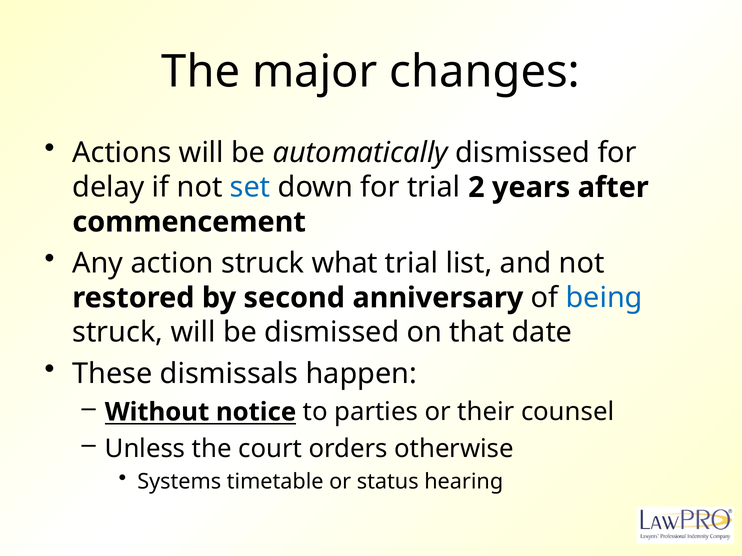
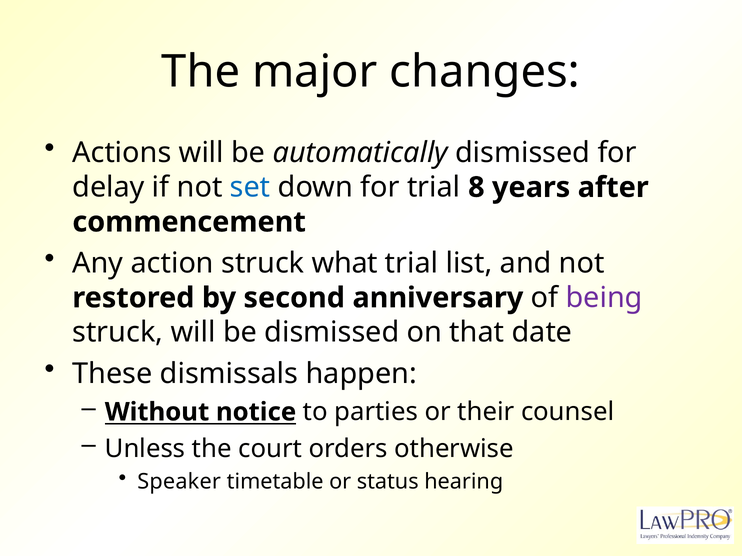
2: 2 -> 8 (476, 188)
being colour: blue -> purple (604, 298)
Systems: Systems -> Speaker (179, 482)
